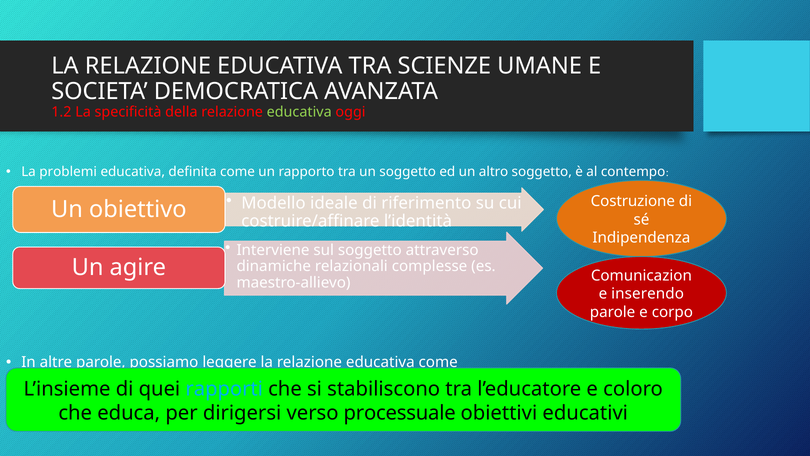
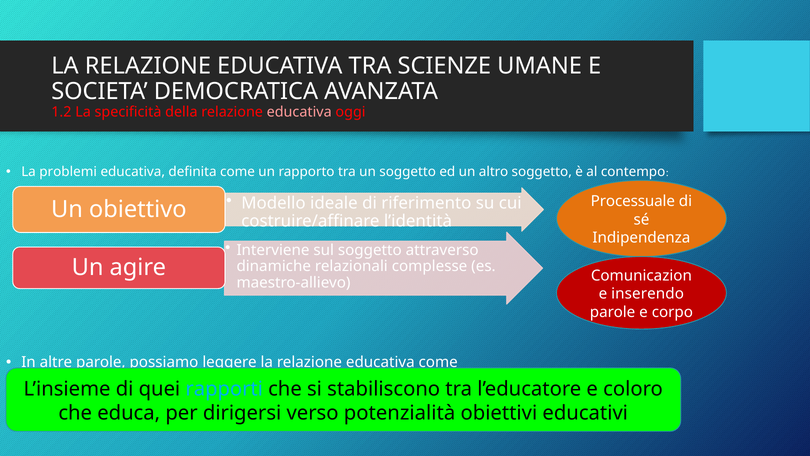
educativa colour: light green -> pink (299, 112)
Costruzione: Costruzione -> Processuale (633, 201)
processuale: processuale -> potenzialità (400, 413)
